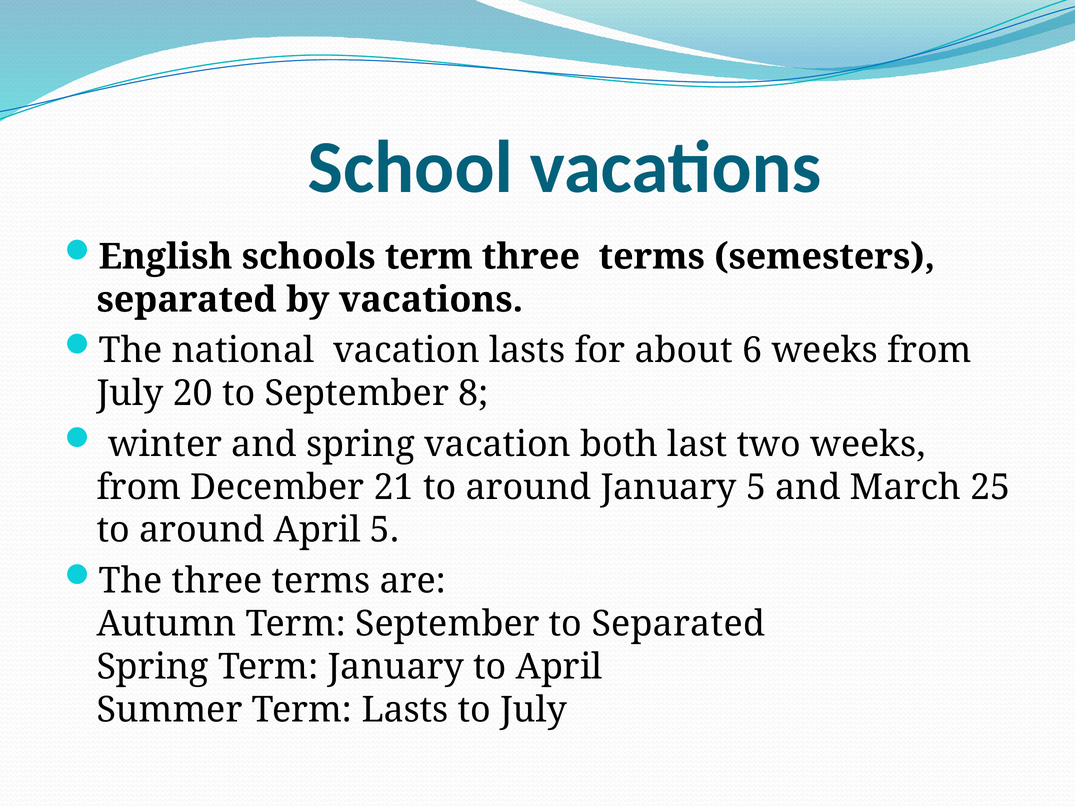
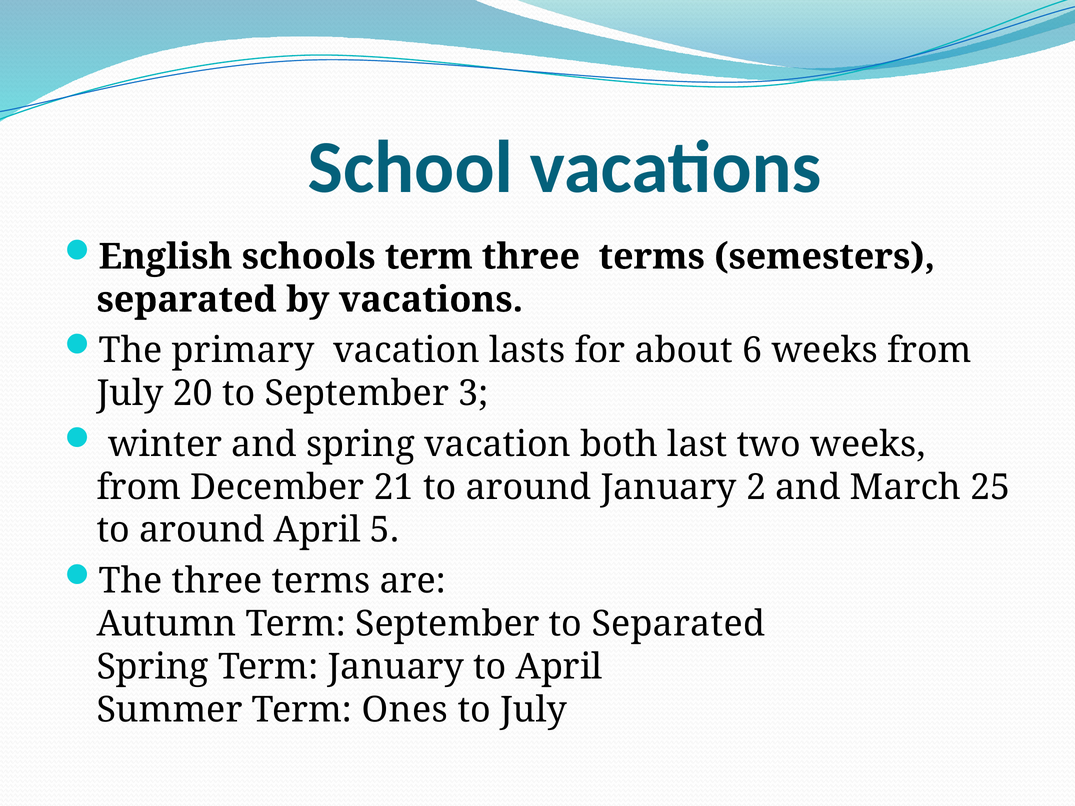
national: national -> primary (243, 351)
8: 8 -> 3 (473, 394)
January 5: 5 -> 2 (756, 487)
Term Lasts: Lasts -> Ones (405, 710)
